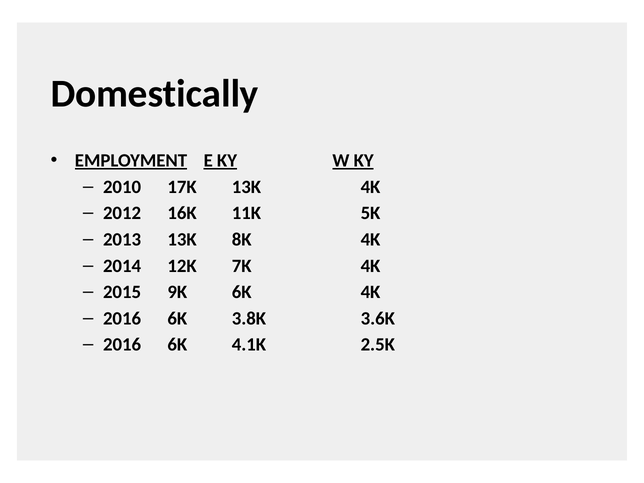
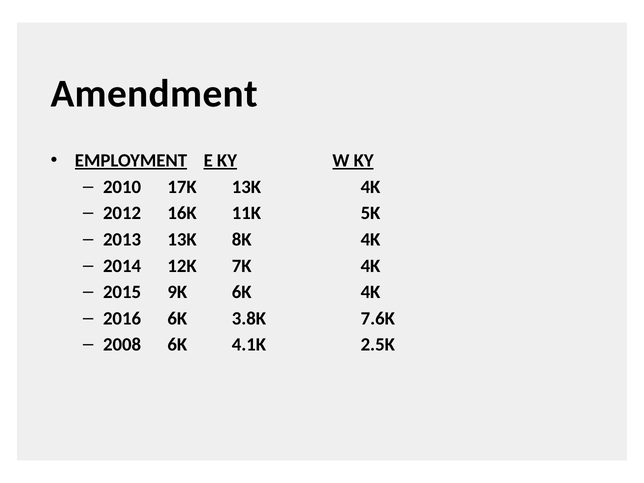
Domestically: Domestically -> Amendment (154, 94)
3.6K: 3.6K -> 7.6K (378, 318)
2016: 2016 -> 2008 (122, 345)
